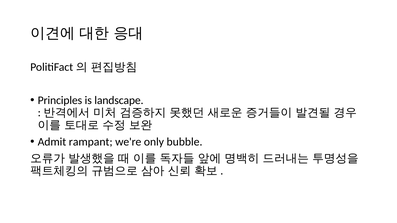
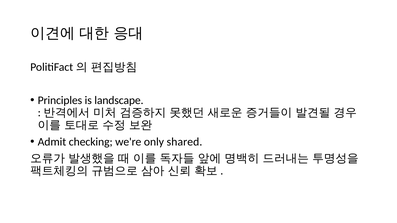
rampant: rampant -> checking (91, 142)
bubble: bubble -> shared (184, 142)
